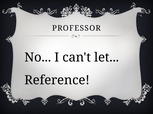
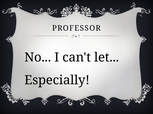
Reference: Reference -> Especially (57, 81)
